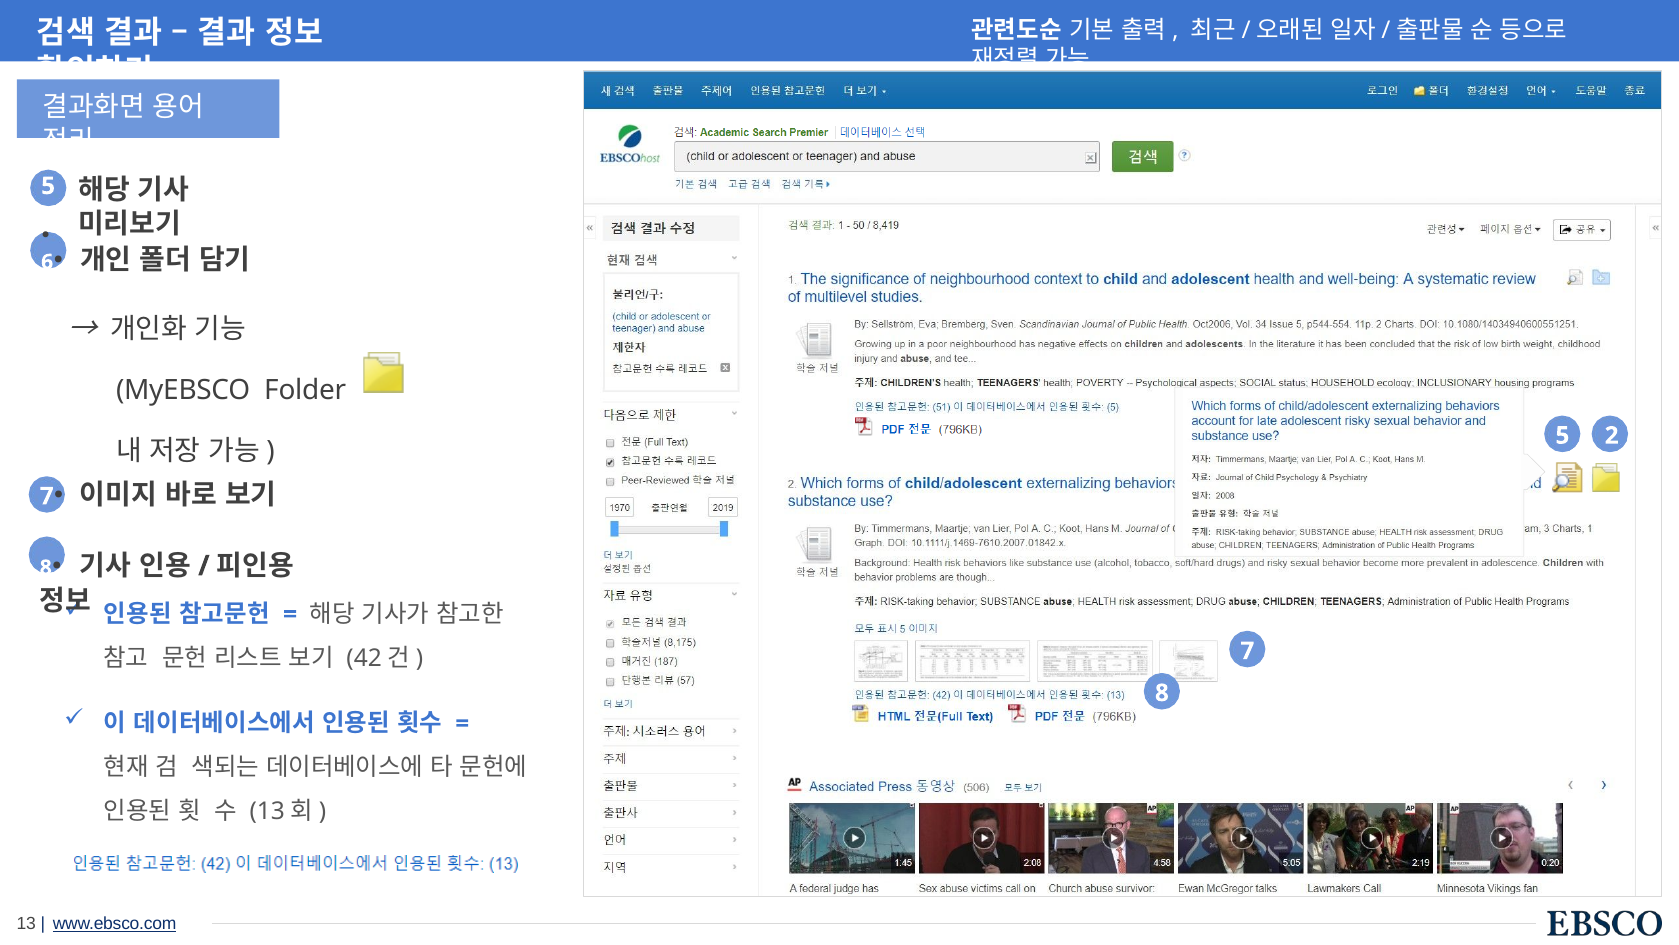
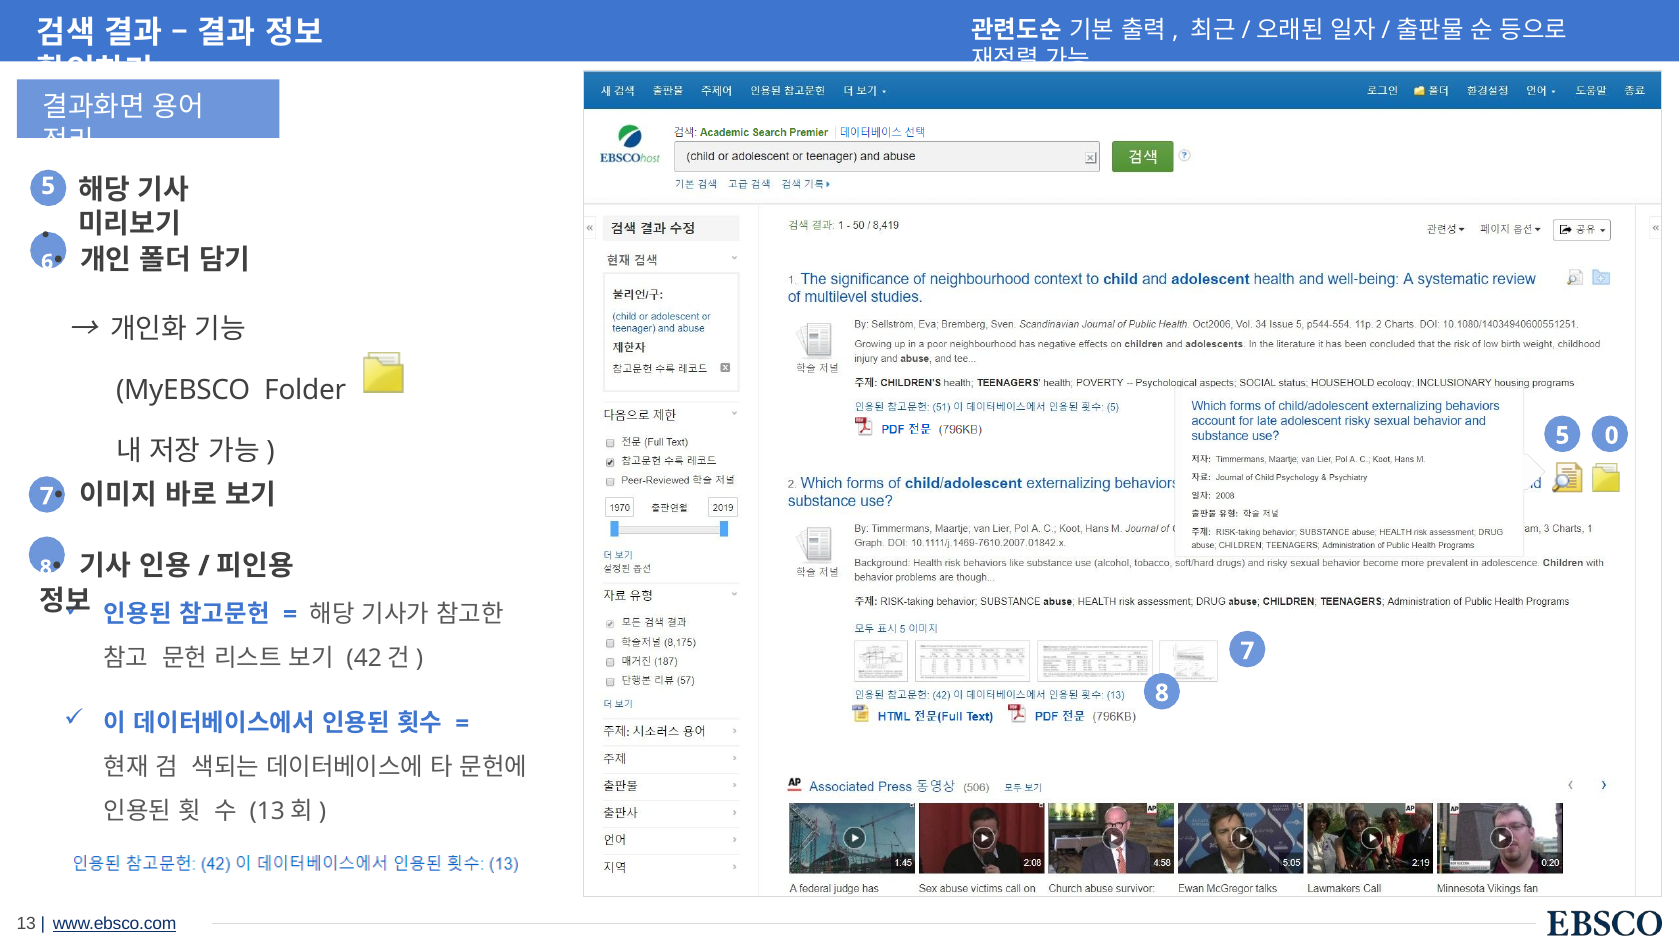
2: 2 -> 0 (1612, 435)
